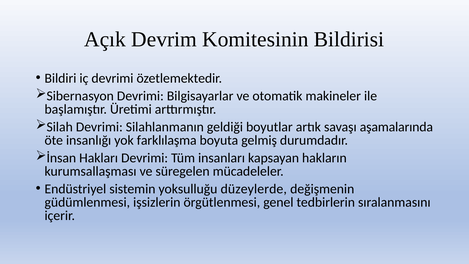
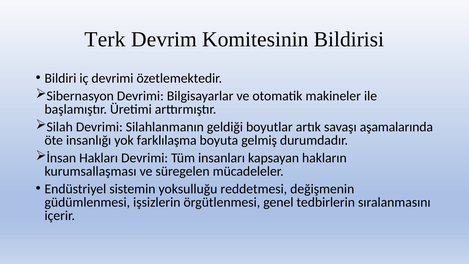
Açık: Açık -> Terk (105, 39)
düzeylerde: düzeylerde -> reddetmesi (254, 189)
